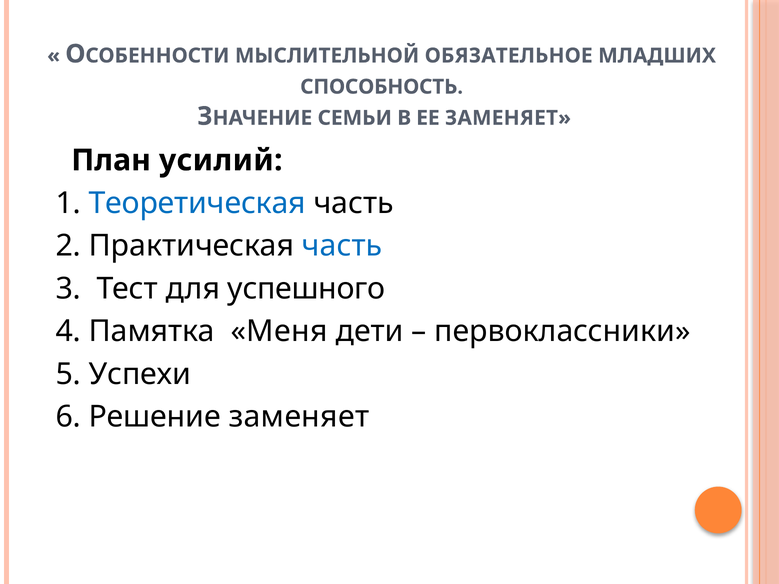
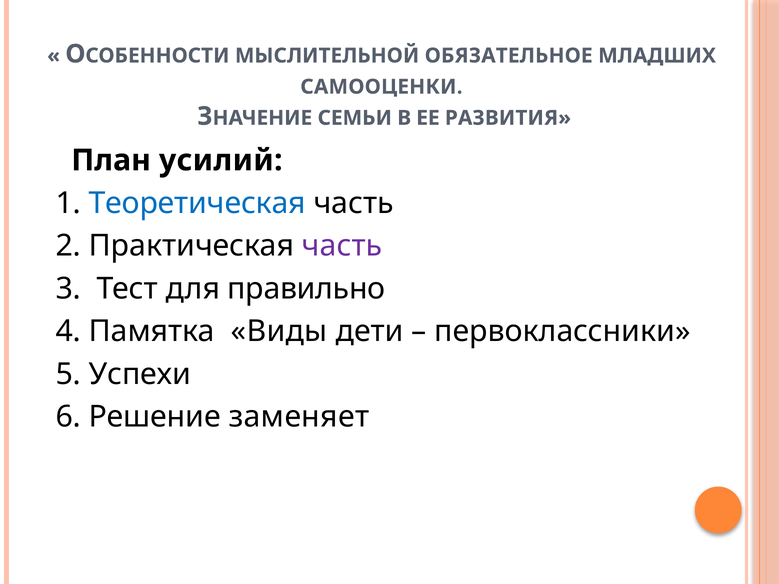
СПОСОБНОСТЬ: СПОСОБНОСТЬ -> САМООЦЕНКИ (381, 87)
ЕЕ ЗАМЕНЯЕТ: ЗАМЕНЯЕТ -> РАЗВИТИЯ (508, 118)
часть colour: blue -> purple (342, 246)
успешного: успешного -> правильно (306, 289)
Меня: Меня -> Виды (279, 332)
